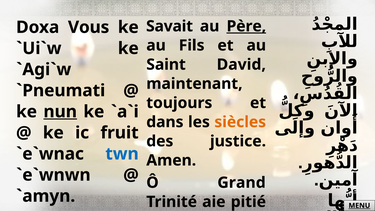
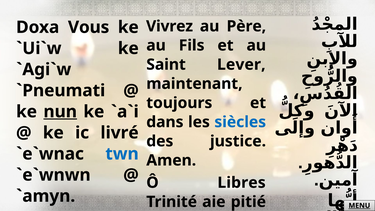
Savait: Savait -> Vivrez (170, 26)
Père underline: present -> none (246, 26)
David: David -> Lever (241, 65)
siècles colour: orange -> blue (240, 122)
fruit: fruit -> livré (120, 133)
Grand: Grand -> Libres (242, 183)
